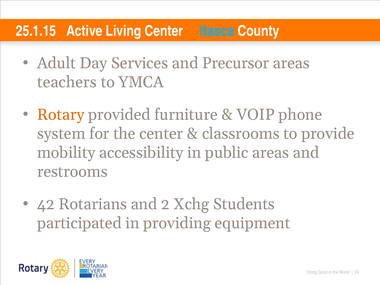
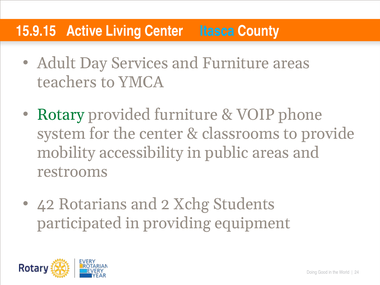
25.1.15: 25.1.15 -> 15.9.15 (36, 31)
and Precursor: Precursor -> Furniture (236, 63)
Rotary colour: orange -> green (61, 115)
